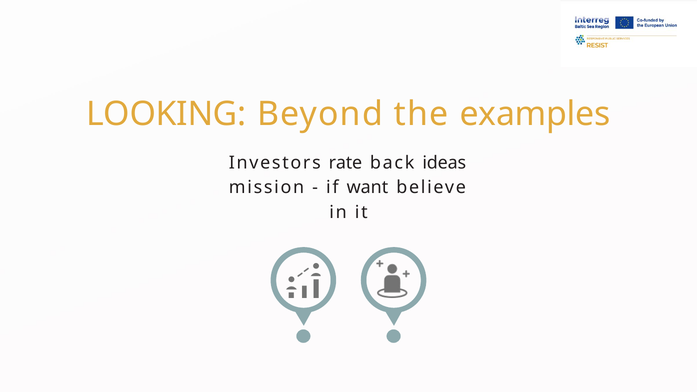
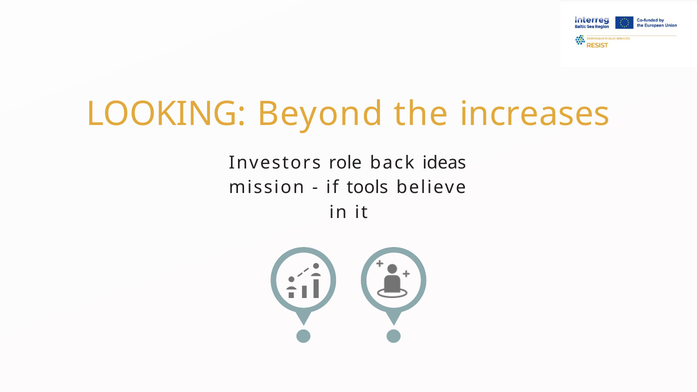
examples: examples -> increases (535, 114)
rate: rate -> role (345, 163)
want: want -> tools (367, 188)
